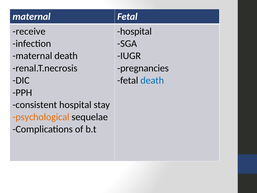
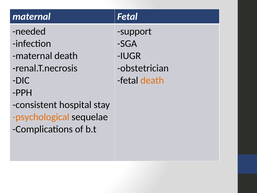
receive: receive -> needed (29, 31)
hospital: hospital -> support (134, 31)
pregnancies: pregnancies -> obstetrician (143, 68)
death colour: blue -> orange (152, 80)
